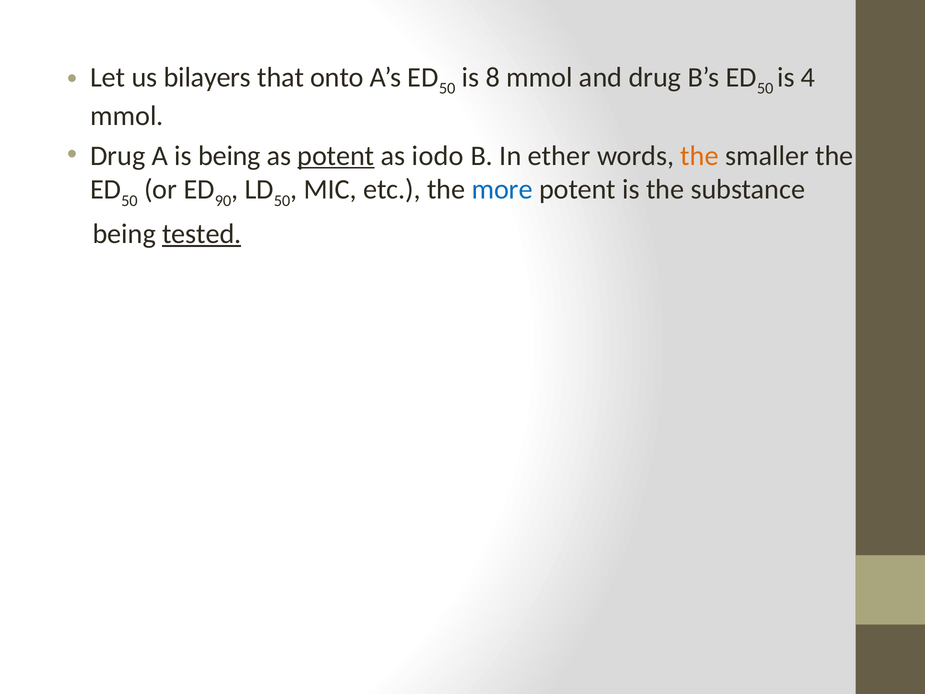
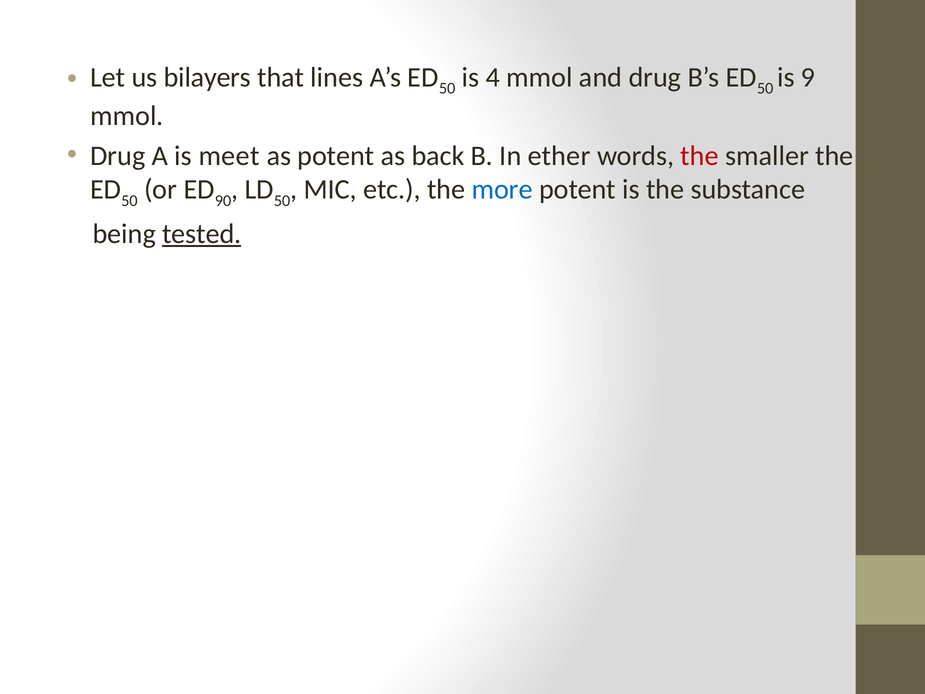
onto: onto -> lines (337, 78)
8: 8 -> 4 (493, 78)
4: 4 -> 9 (808, 78)
is being: being -> meet (229, 156)
potent underline: present -> none (336, 156)
iodo: iodo -> back (438, 156)
the colour: orange -> red (700, 156)
